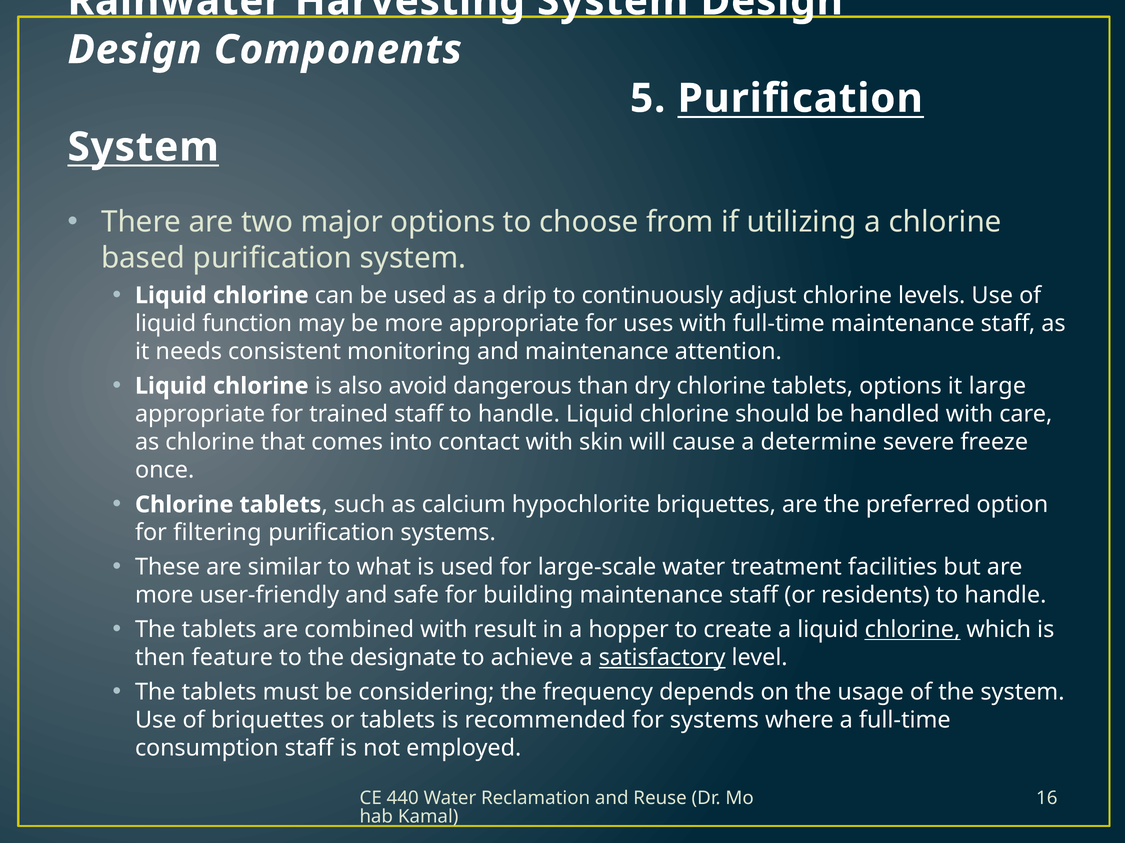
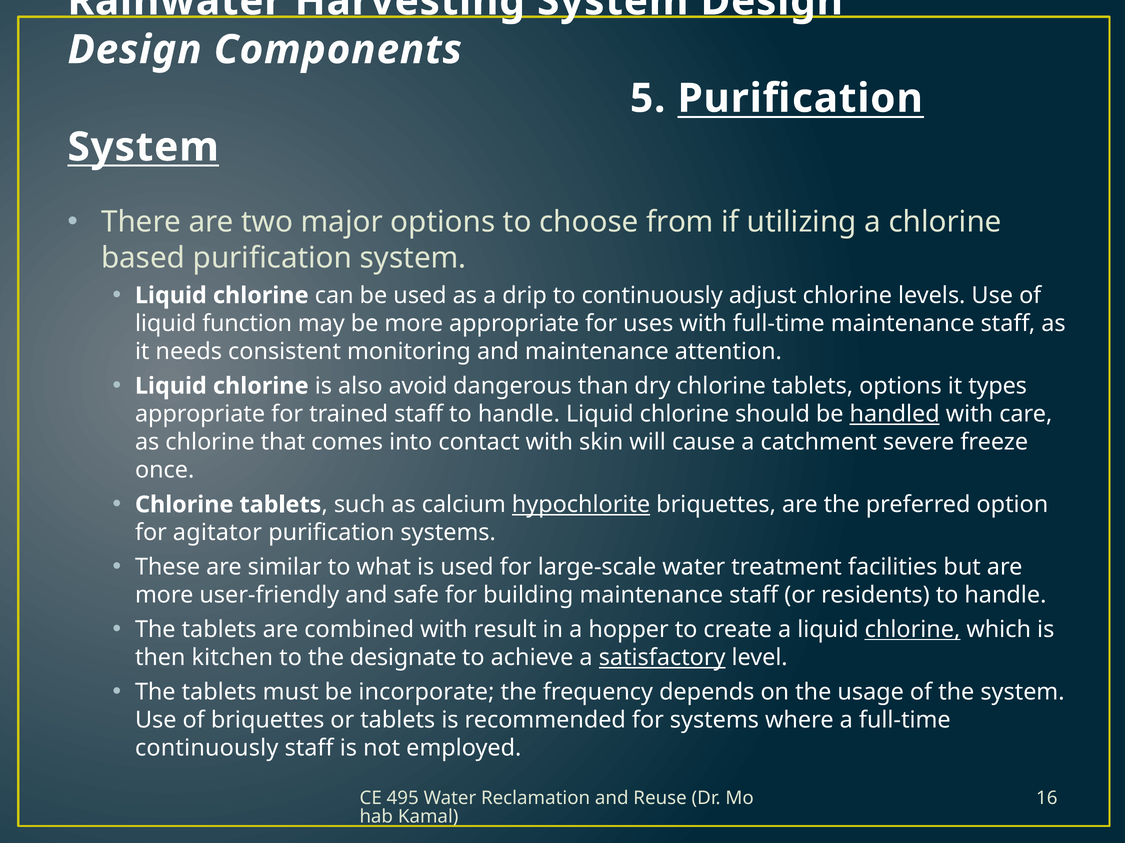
large: large -> types (998, 386)
handled underline: none -> present (895, 414)
determine: determine -> catchment (819, 443)
hypochlorite underline: none -> present (581, 505)
filtering: filtering -> agitator (217, 533)
feature: feature -> kitchen (232, 658)
considering: considering -> incorporate (426, 693)
consumption: consumption -> continuously (207, 749)
440: 440 -> 495 (403, 799)
